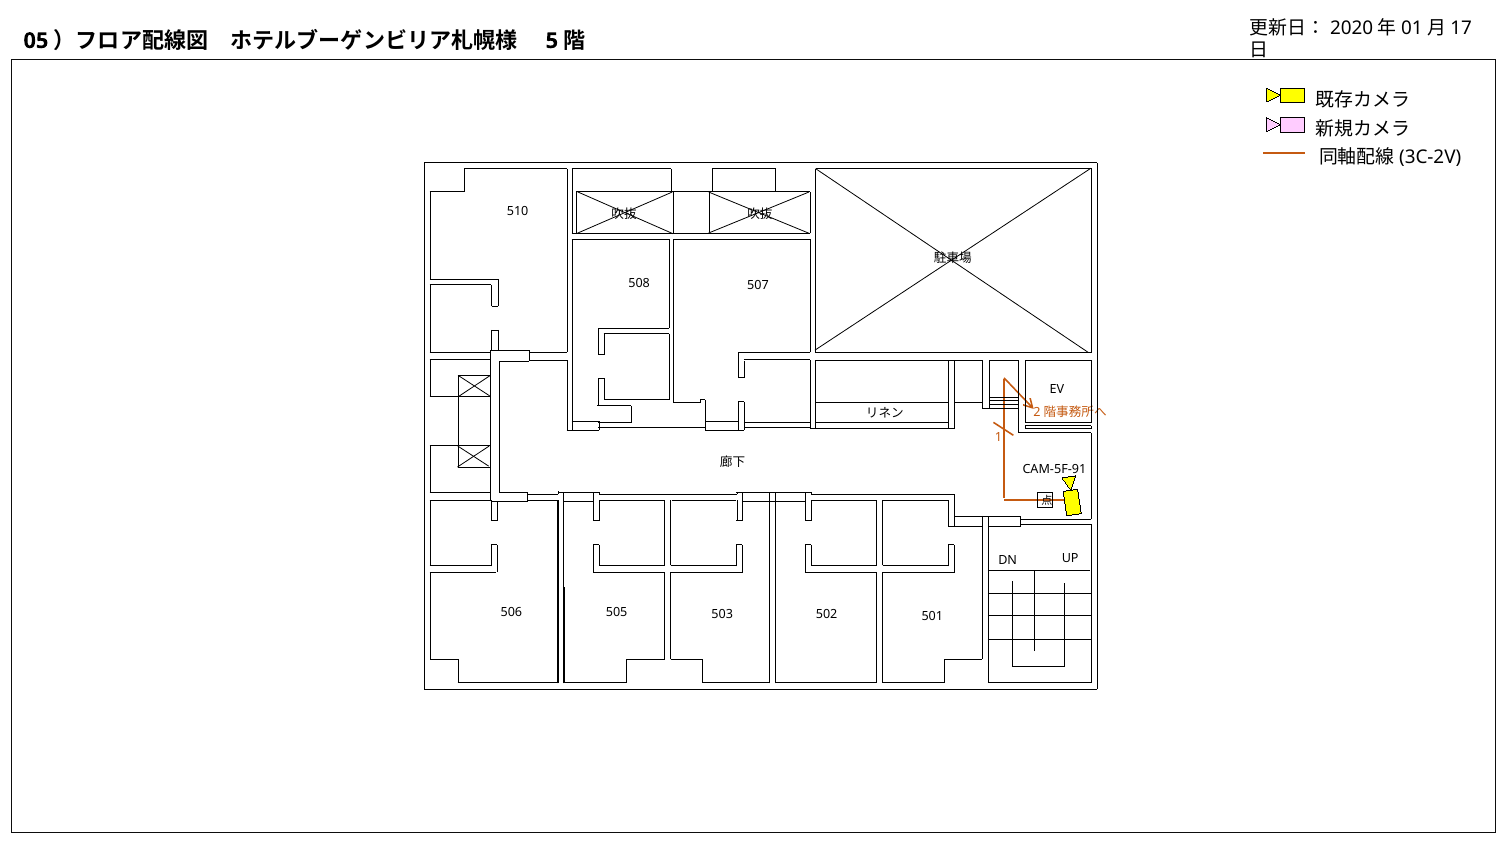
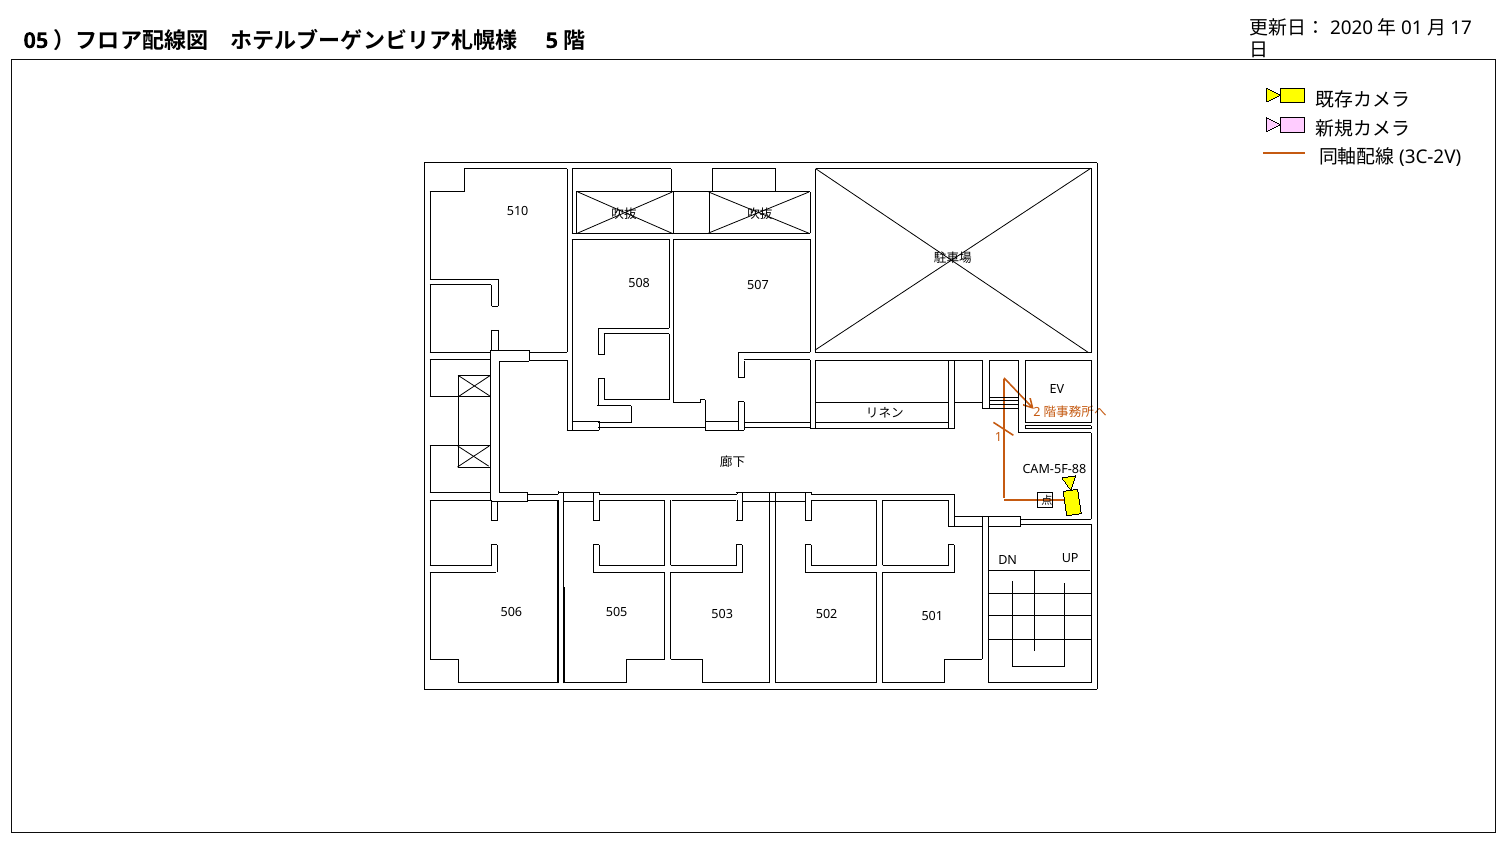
CAM-5F-91: CAM-5F-91 -> CAM-5F-88 (1054, 469)
